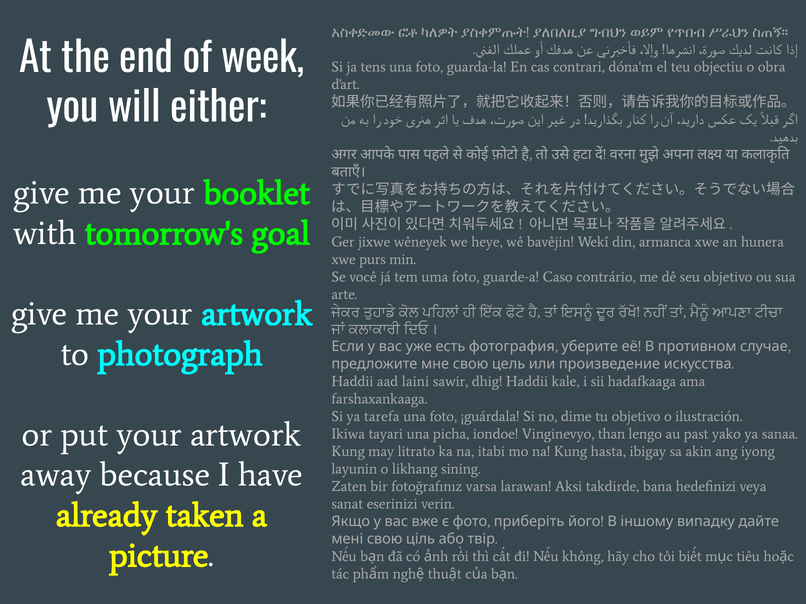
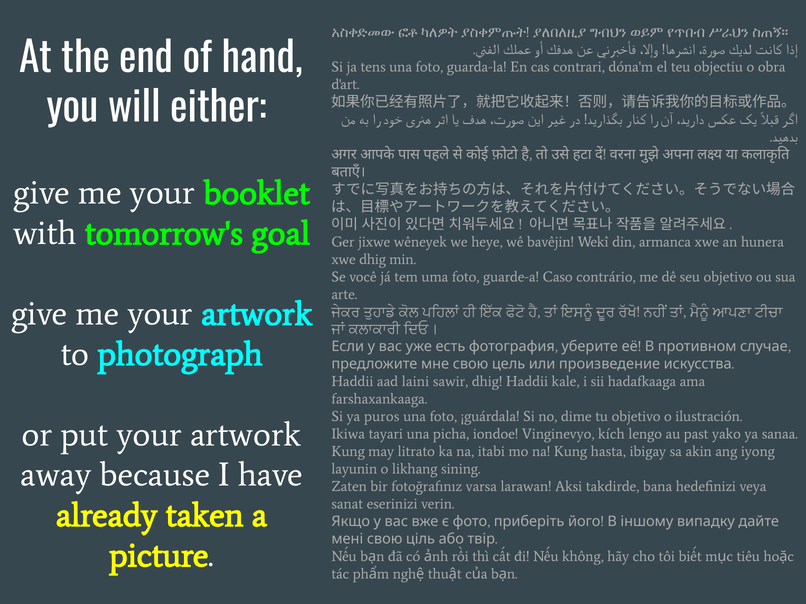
week: week -> hand (262, 59)
xwe purs: purs -> dhig (373, 260)
tarefa: tarefa -> puros (382, 417)
than: than -> kích (611, 434)
